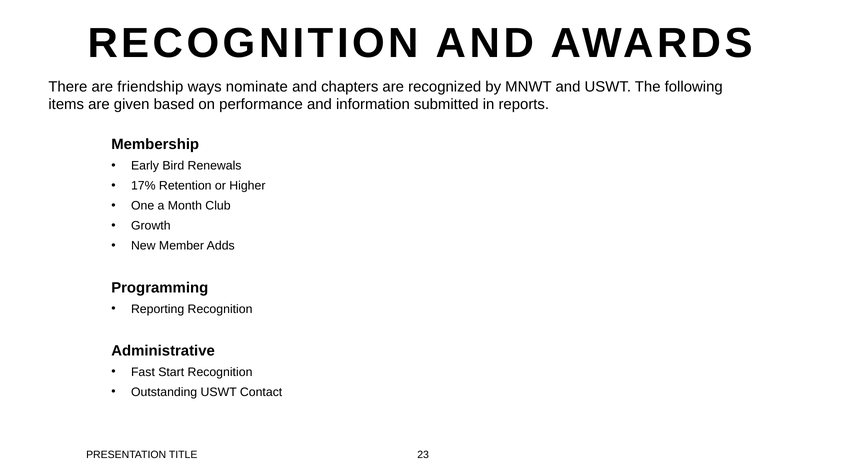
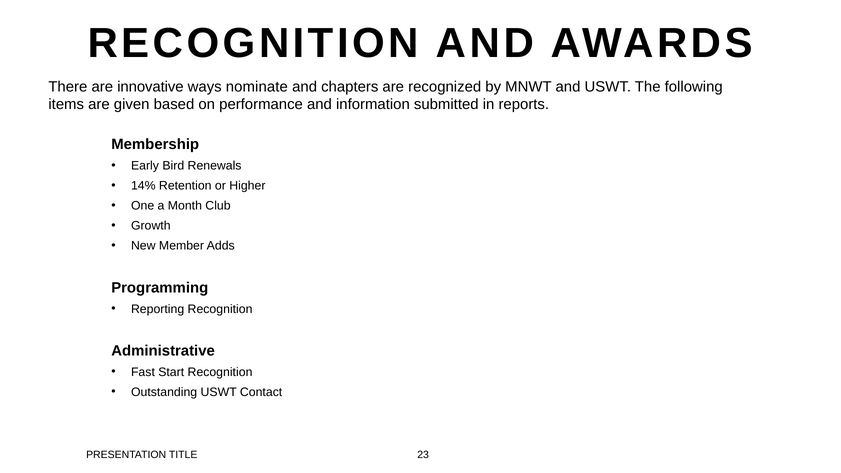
friendship: friendship -> innovative (150, 87)
17%: 17% -> 14% (143, 186)
